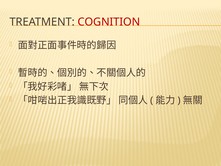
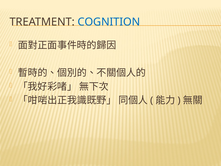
COGNITION colour: red -> blue (109, 22)
